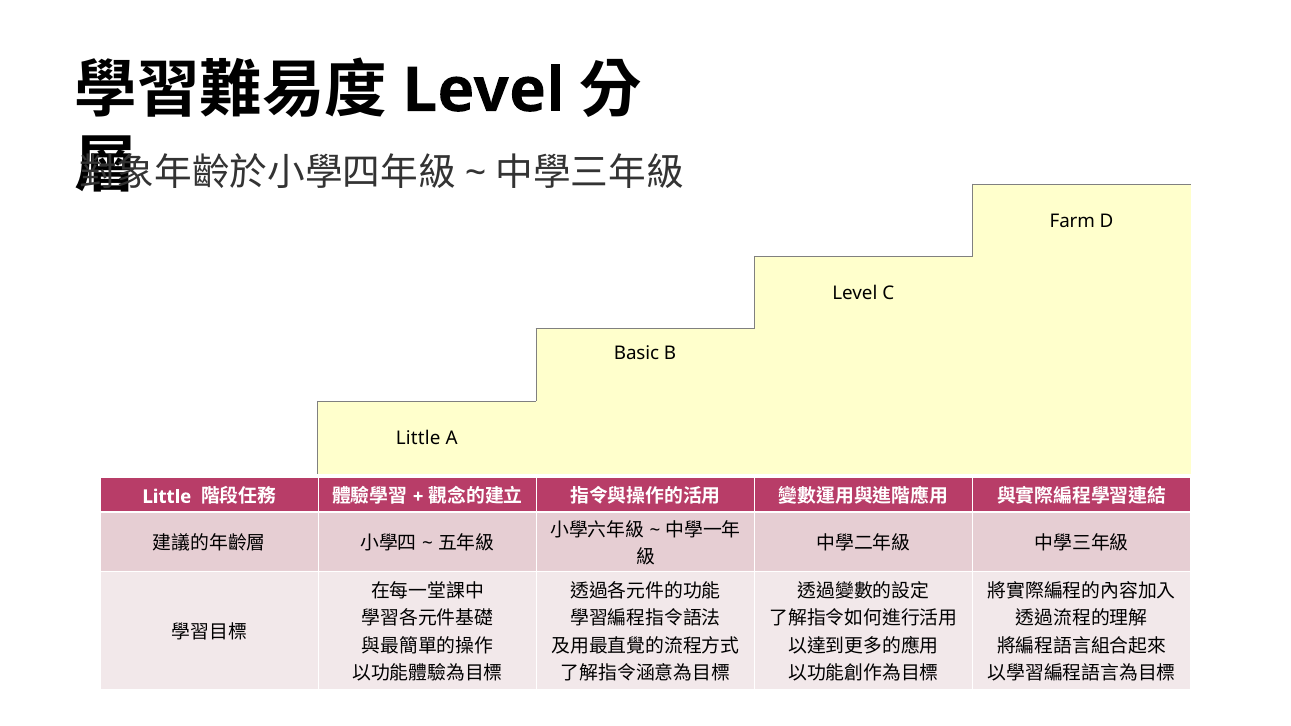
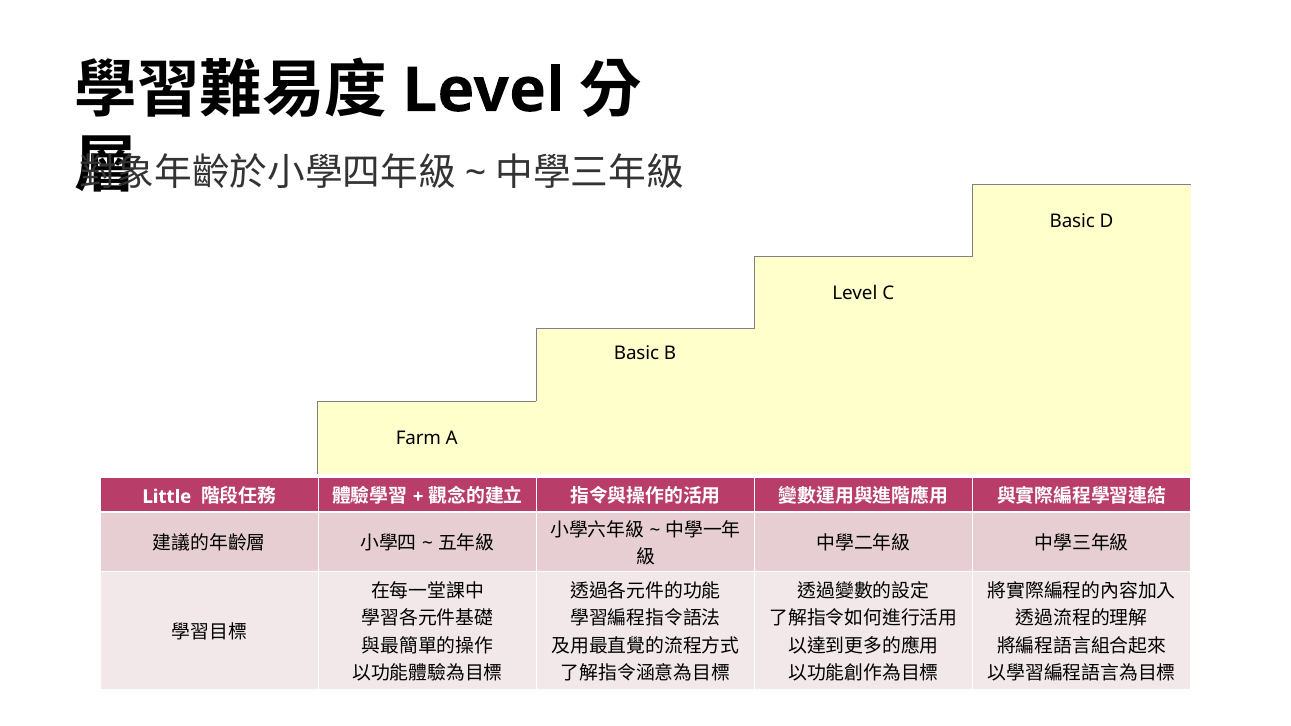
Farm: Farm -> Basic (1072, 221)
Little: Little -> Farm (418, 438)
